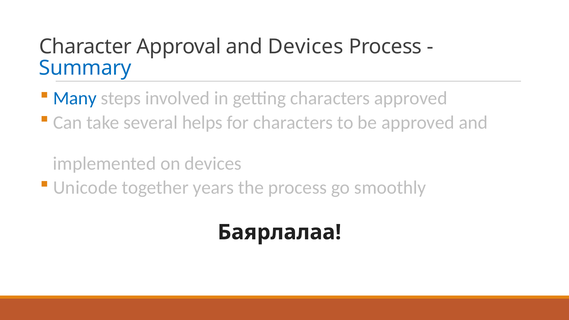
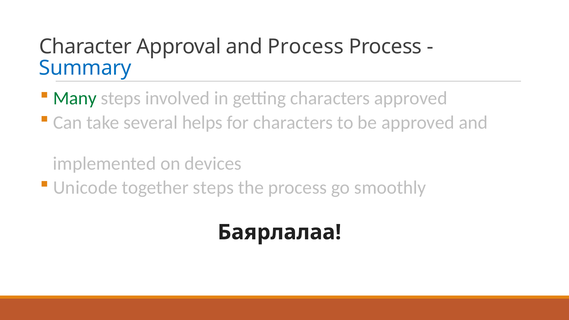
and Devices: Devices -> Process (306, 47)
Many colour: blue -> green (75, 98)
together years: years -> steps (213, 188)
